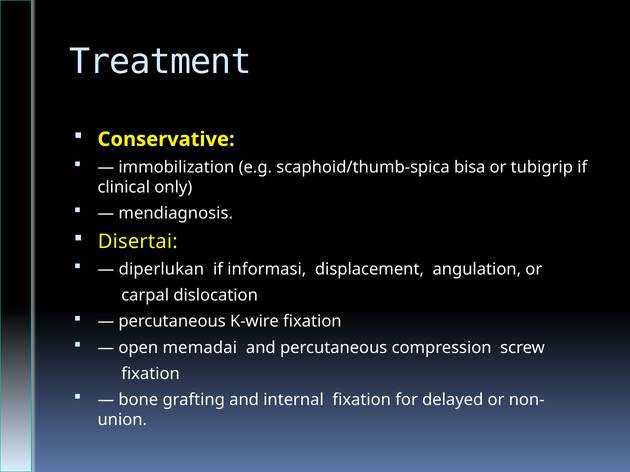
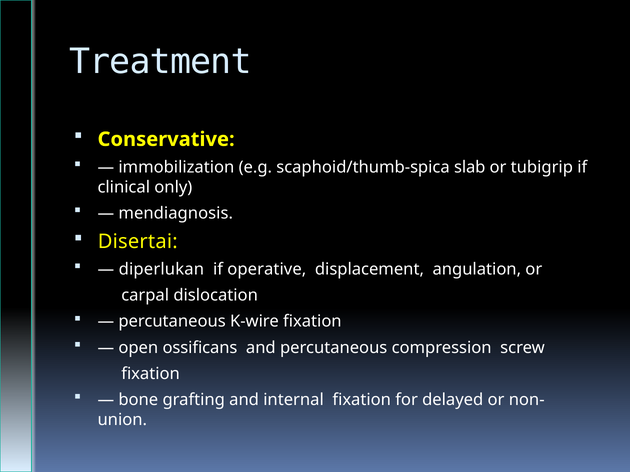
bisa: bisa -> slab (470, 167)
informasi: informasi -> operative (267, 270)
memadai: memadai -> ossificans (200, 348)
